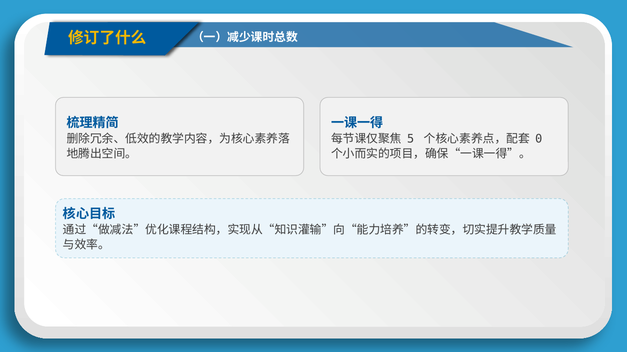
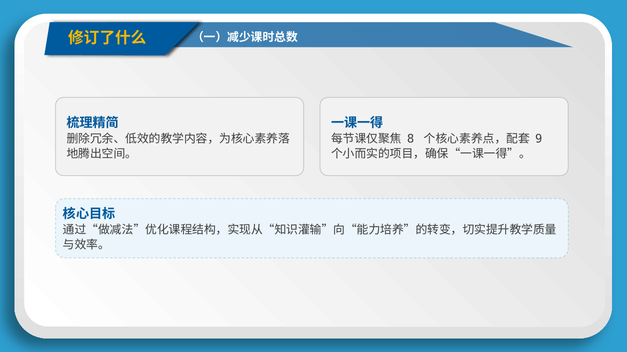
5: 5 -> 8 (411, 139)
0: 0 -> 9 (539, 139)
